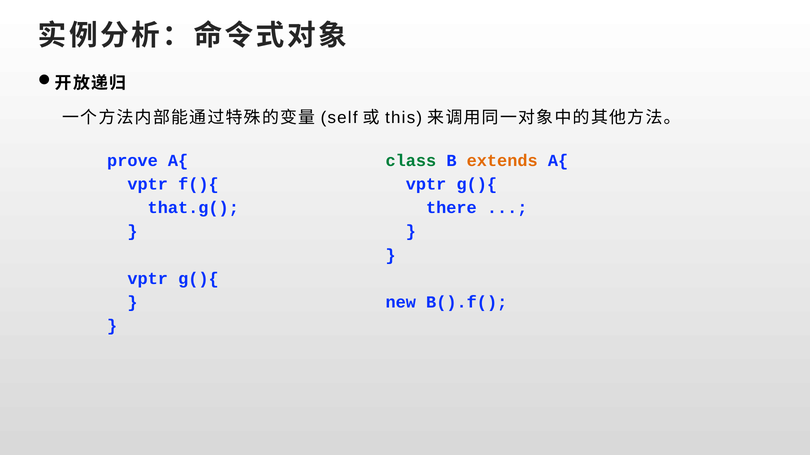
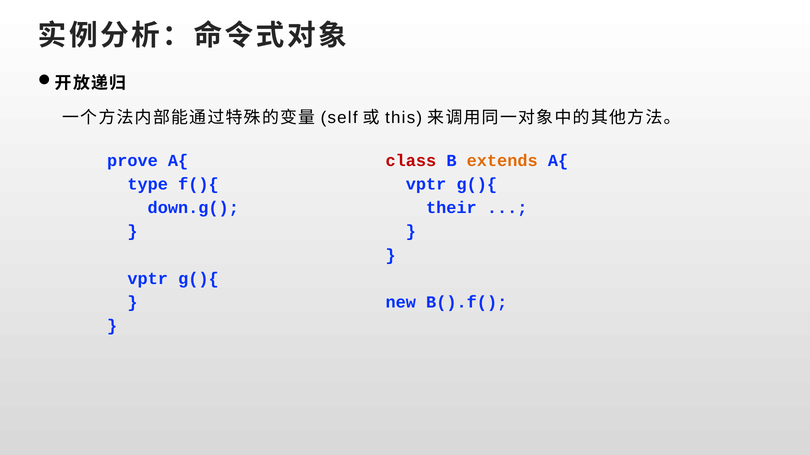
class colour: green -> red (411, 161)
vptr: vptr -> type (148, 184)
that.g(: that.g( -> down.g( (193, 208)
there: there -> their (451, 208)
